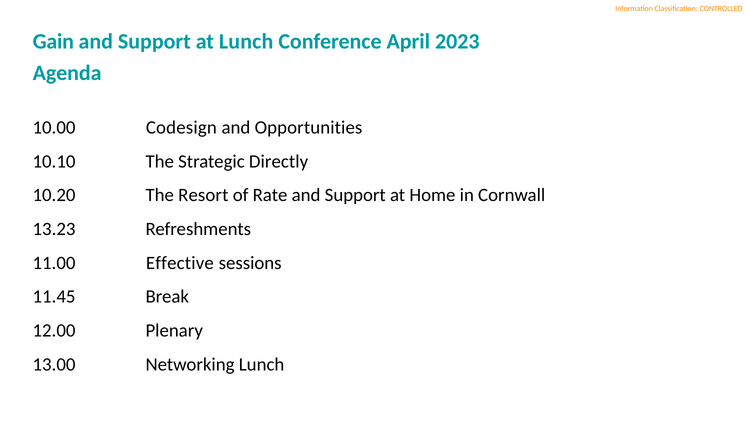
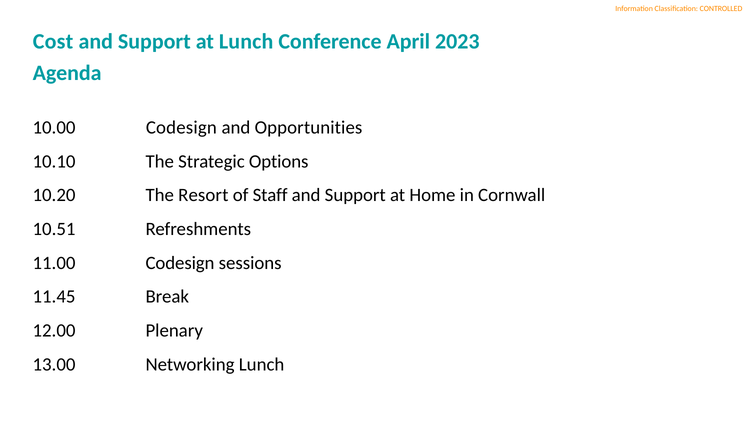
Gain: Gain -> Cost (53, 42)
Directly: Directly -> Options (279, 162)
Rate: Rate -> Staff (270, 195)
13.23: 13.23 -> 10.51 (54, 229)
11.00 Effective: Effective -> Codesign (180, 263)
